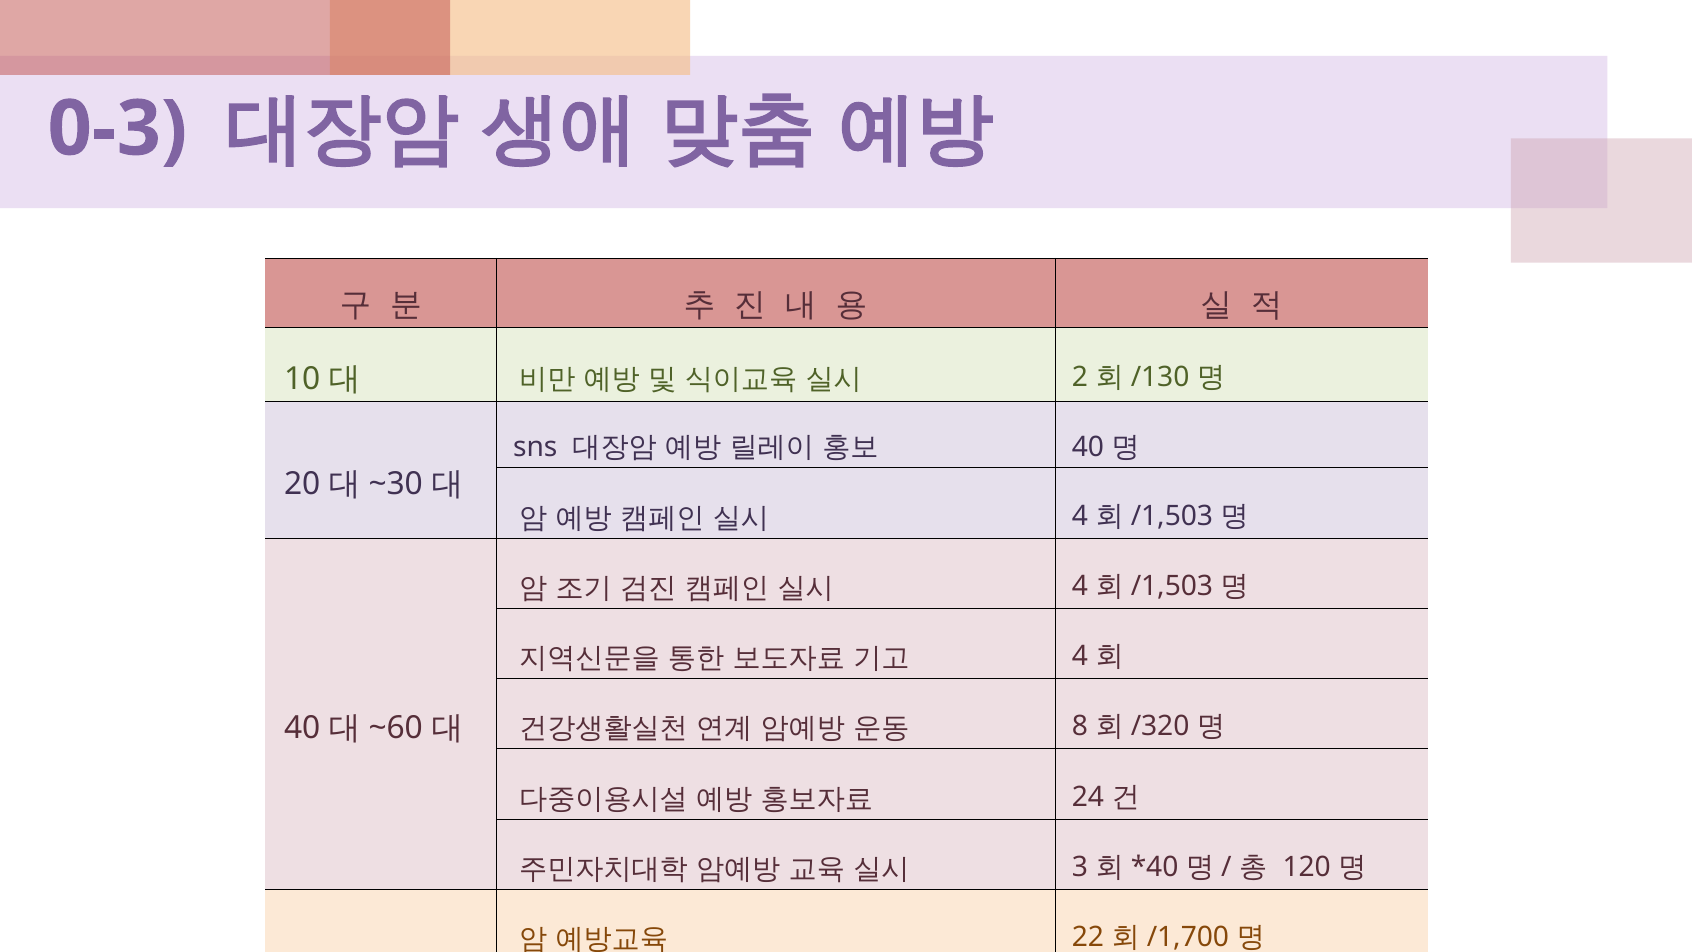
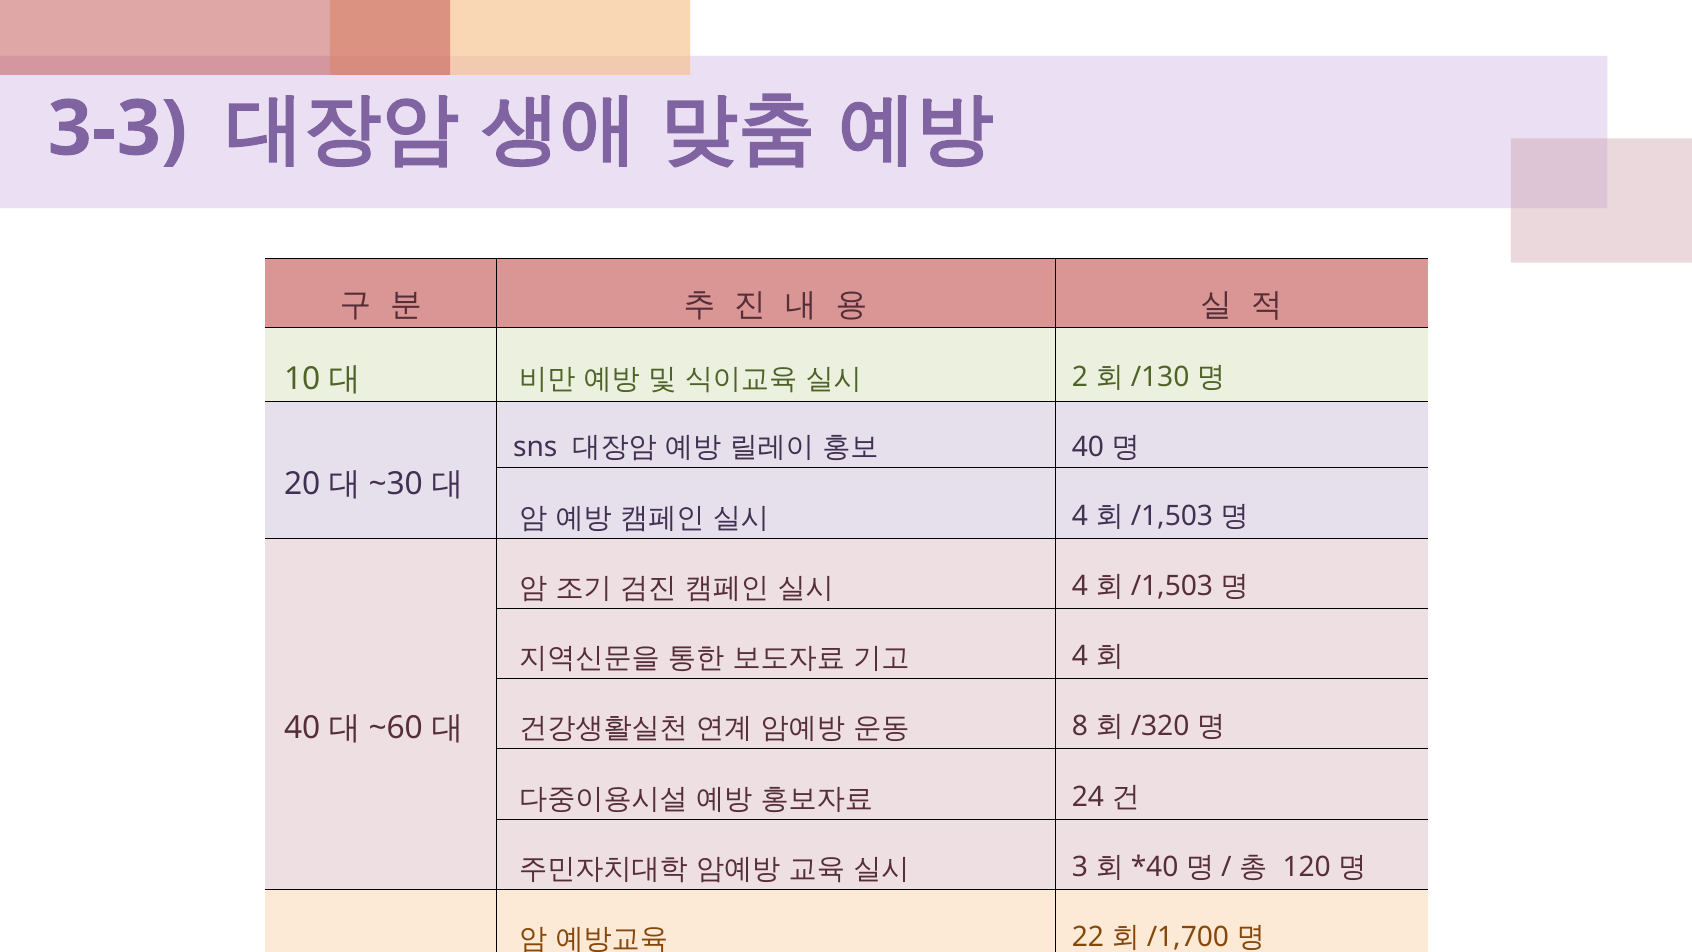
0-3: 0-3 -> 3-3 (117, 129)
